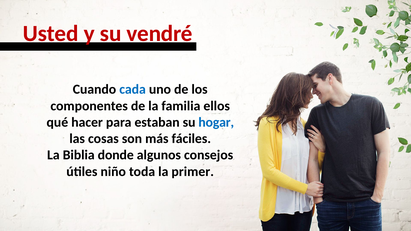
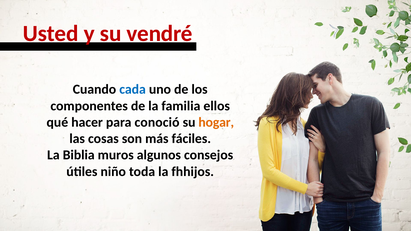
estaban: estaban -> conoció (157, 122)
hogar colour: blue -> orange (216, 122)
donde: donde -> muros (116, 155)
primer: primer -> fhhijos (193, 172)
